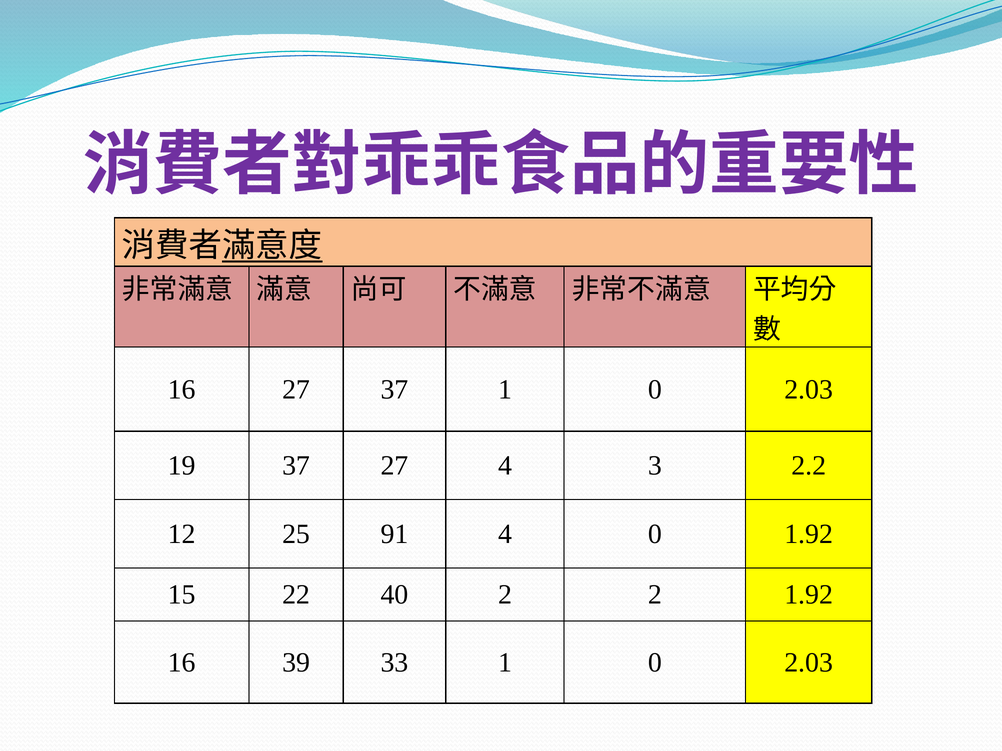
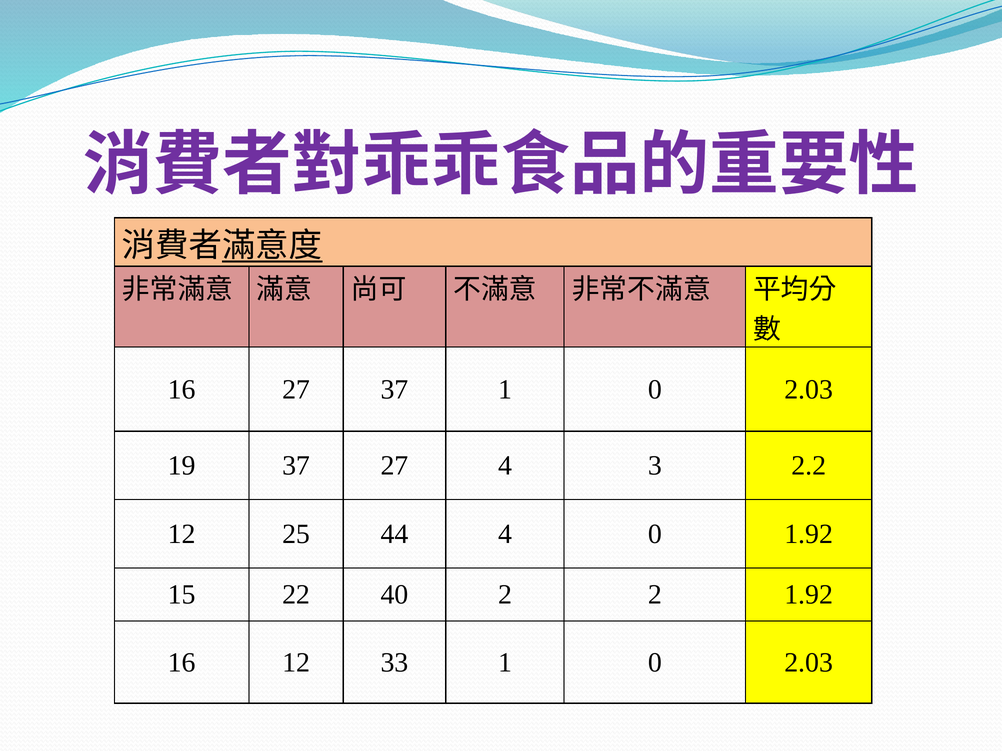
91: 91 -> 44 (394, 534)
16 39: 39 -> 12 (296, 663)
